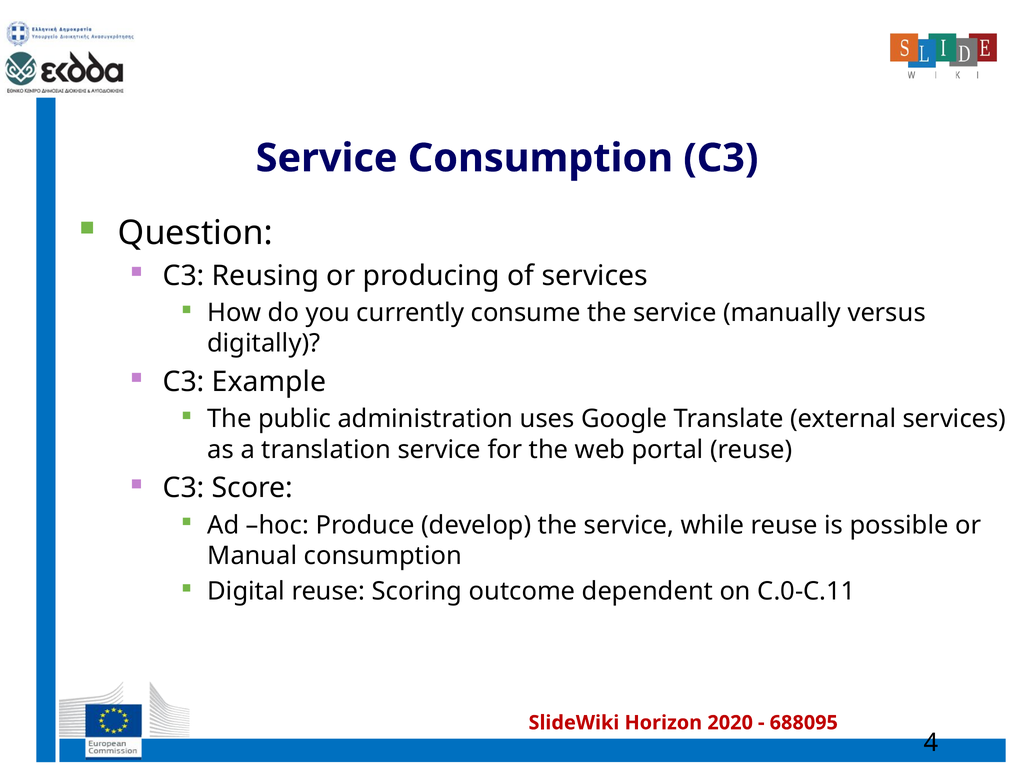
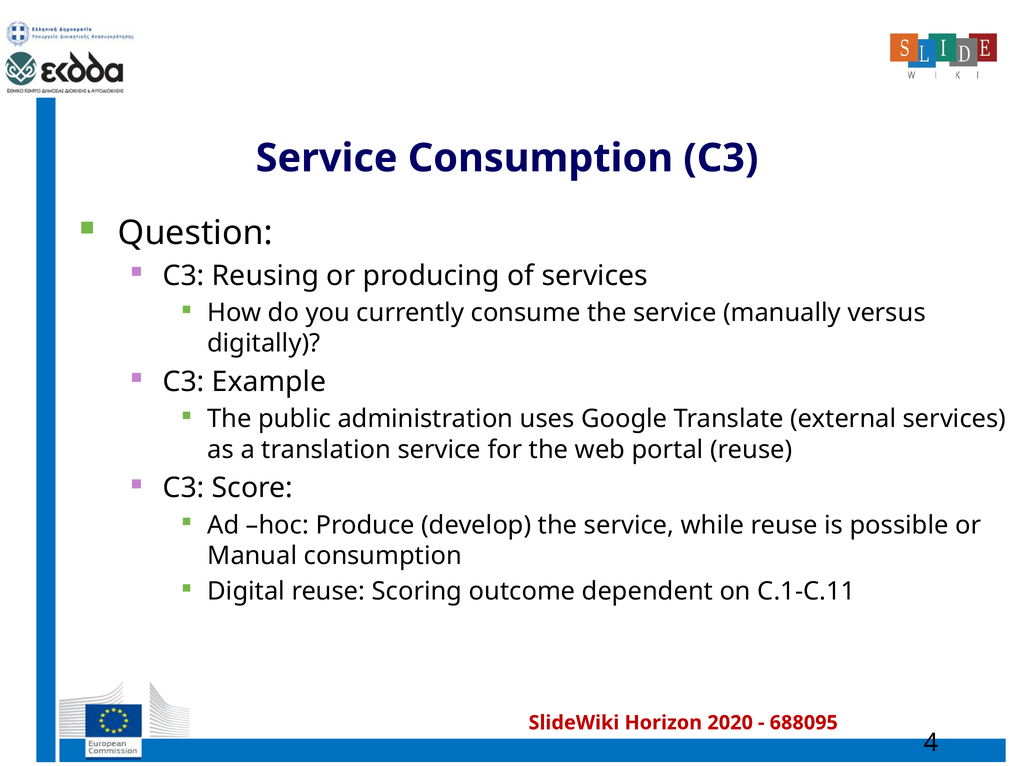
C.0-C.11: C.0-C.11 -> C.1-C.11 (806, 592)
